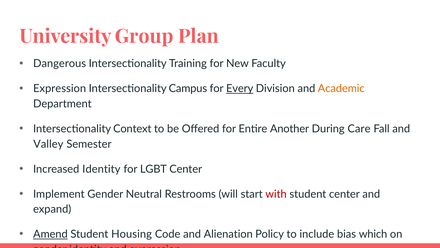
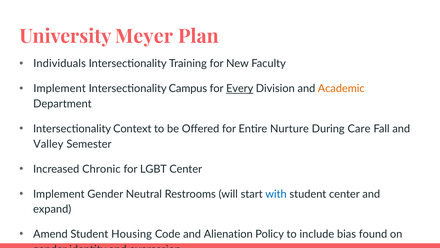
Group: Group -> Meyer (144, 36)
Dangerous: Dangerous -> Individuals (60, 64)
Expression: Expression -> Implement (60, 89)
Another: Another -> Nurture (289, 129)
Increased Identity: Identity -> Chronic (101, 169)
with colour: red -> blue (276, 194)
Amend underline: present -> none (50, 234)
which: which -> found (373, 234)
